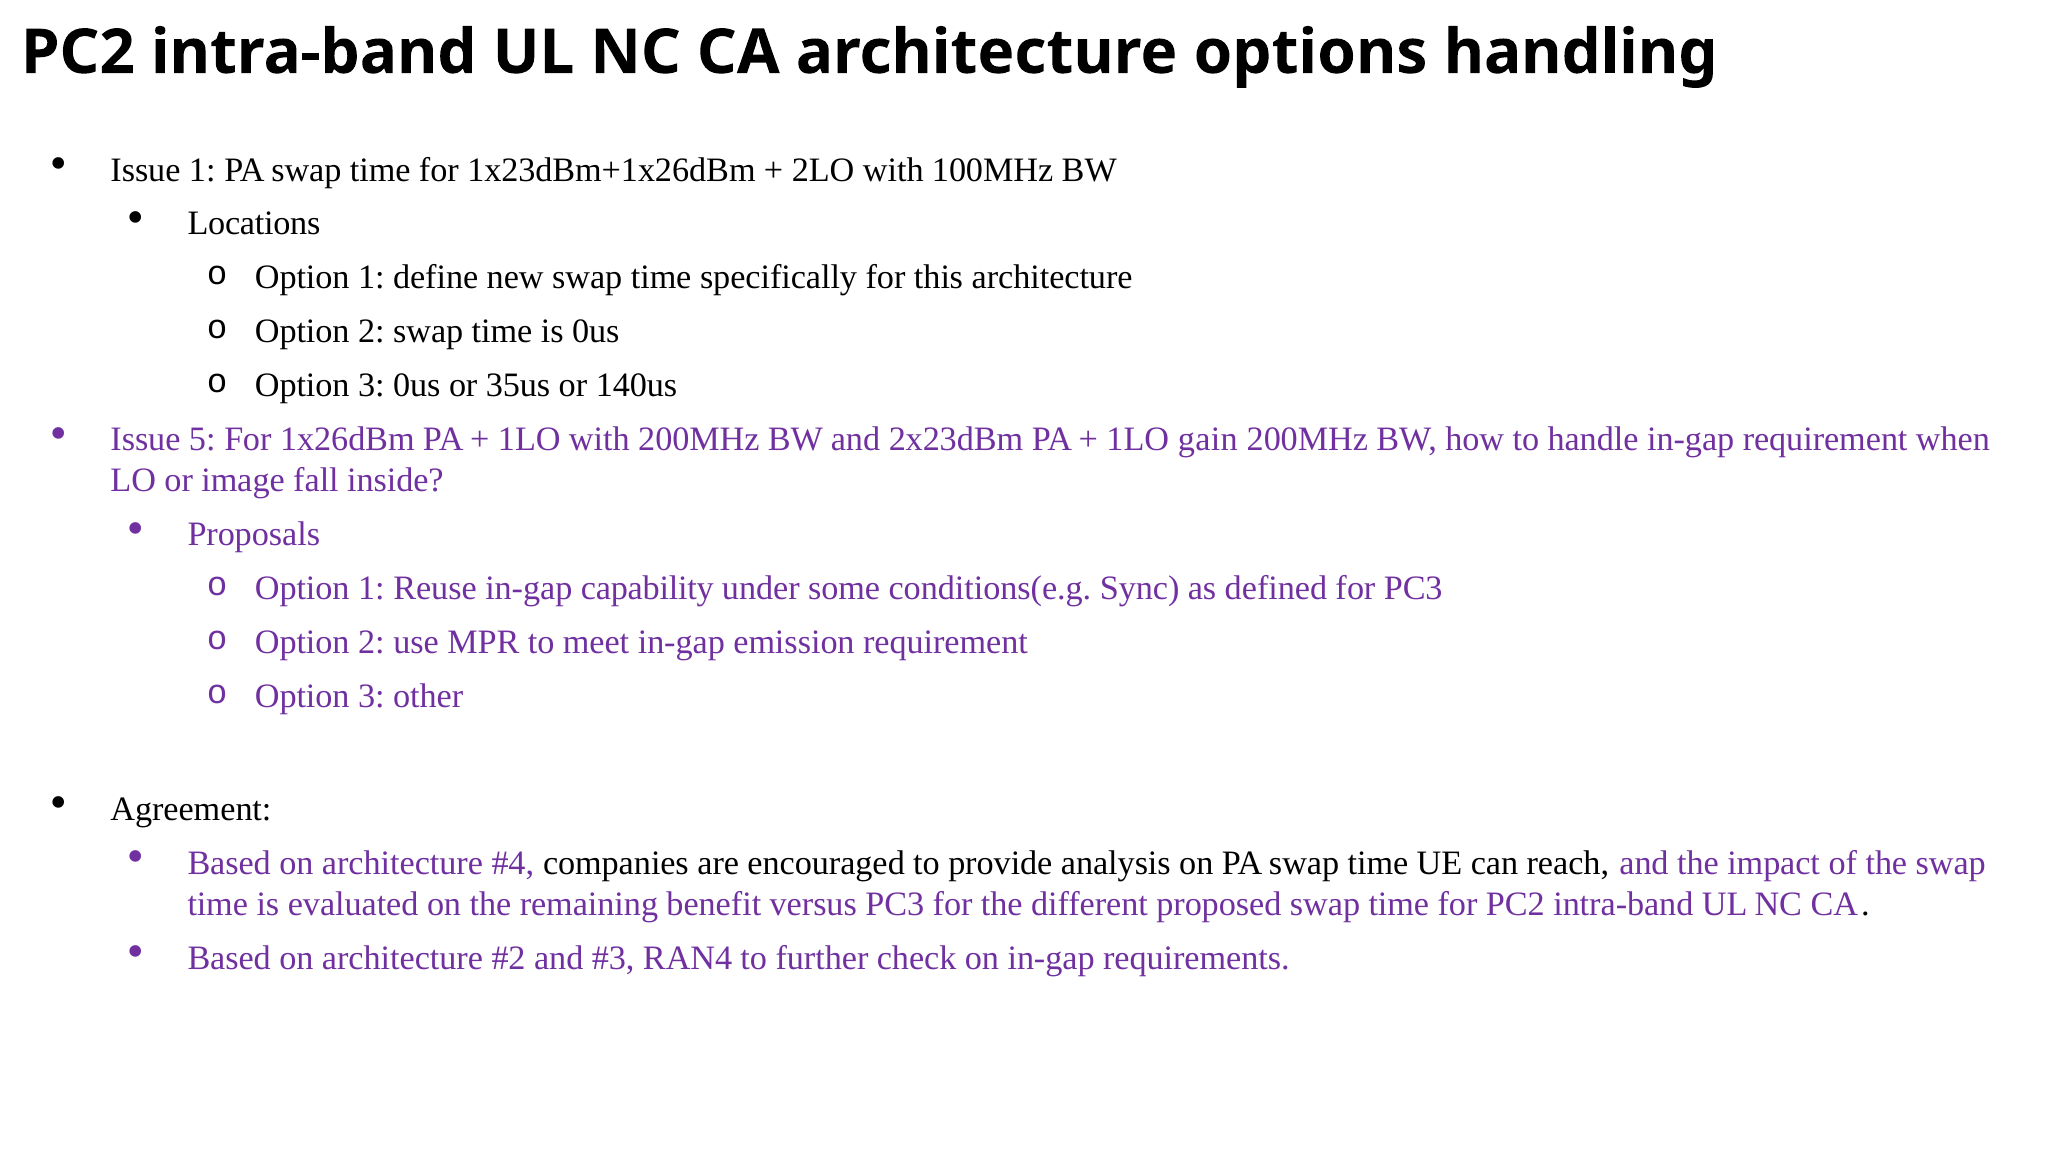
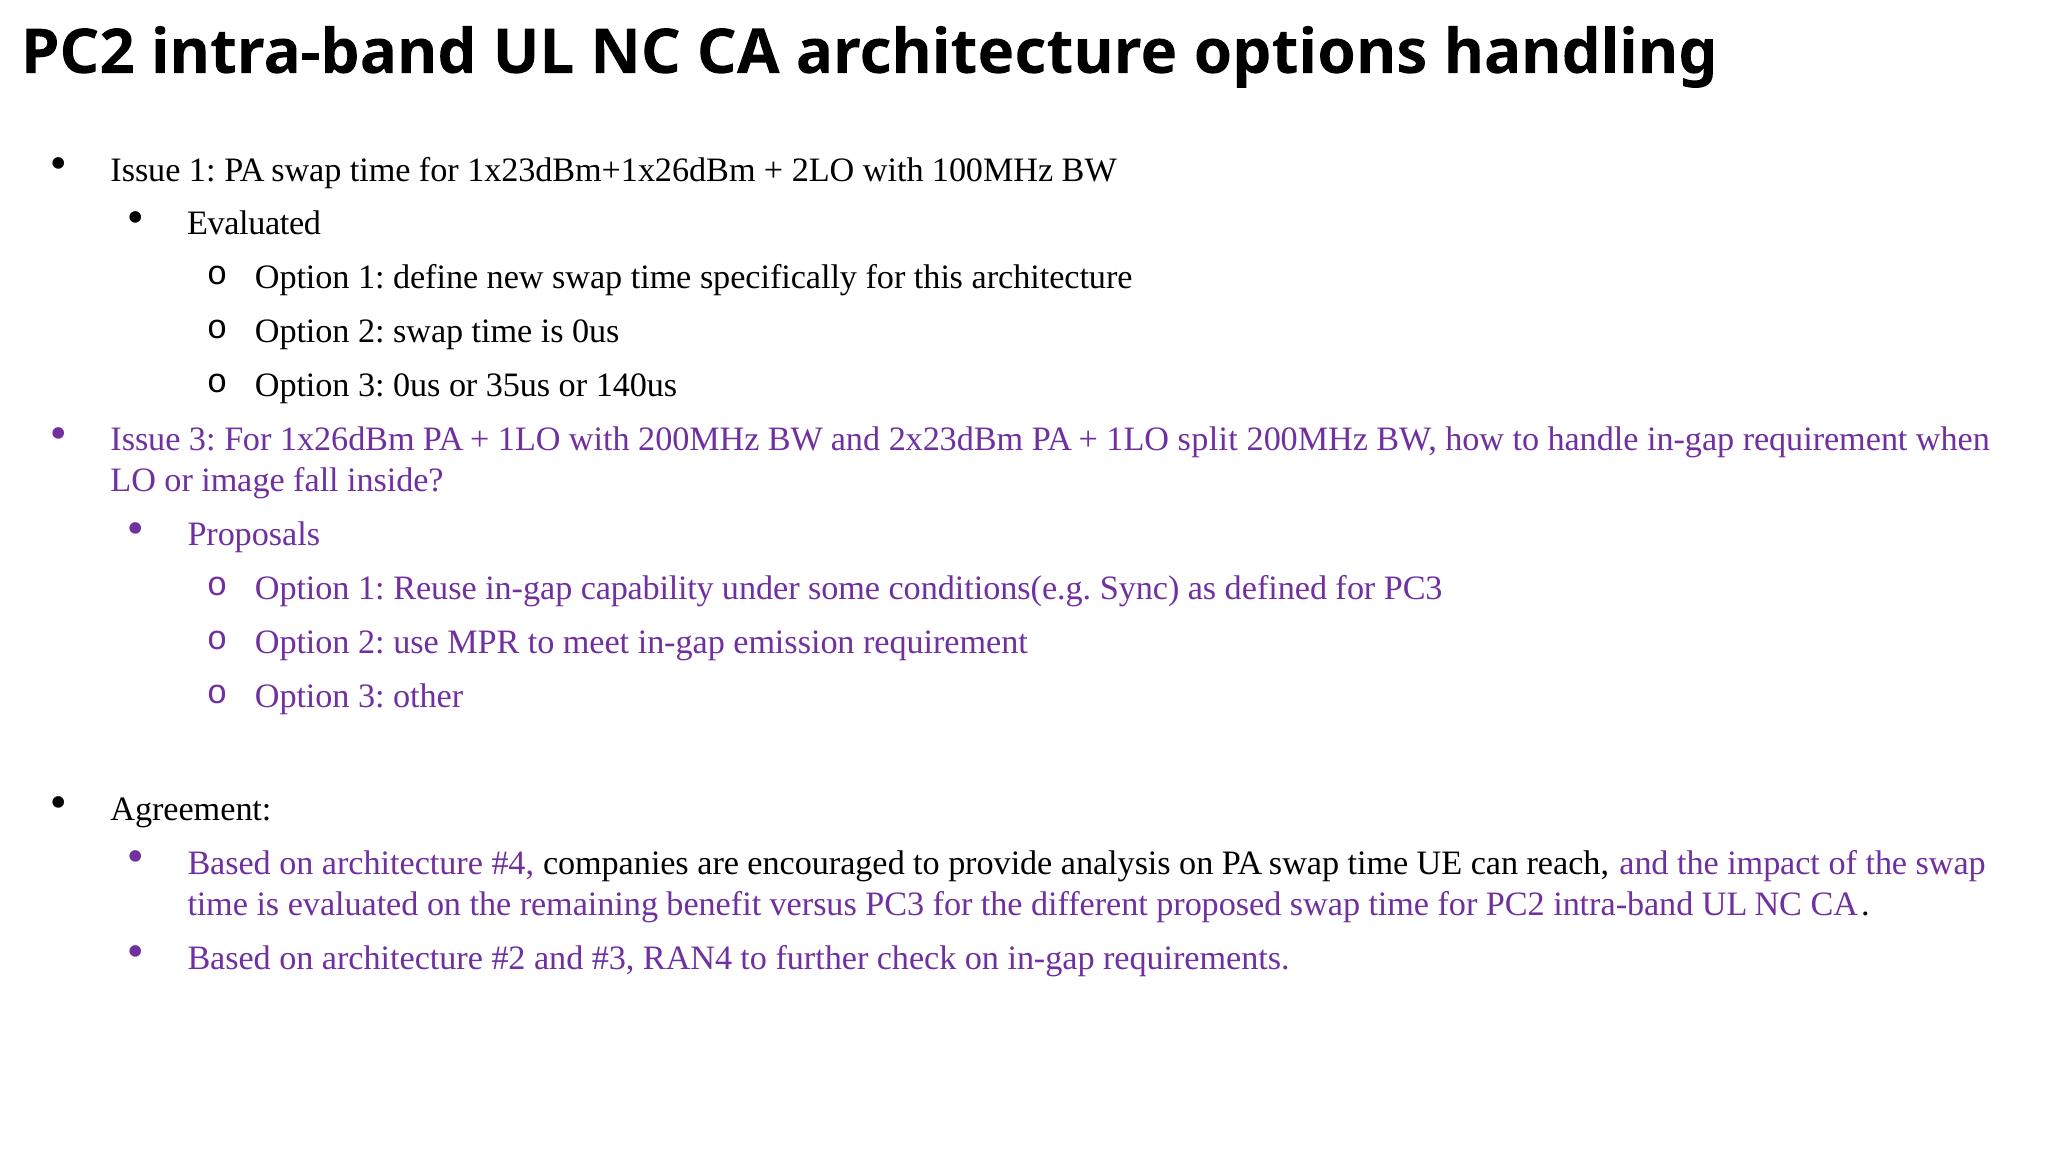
Locations: Locations -> Evaluated (254, 224)
Issue 5: 5 -> 3 (202, 439)
gain: gain -> split (1208, 439)
